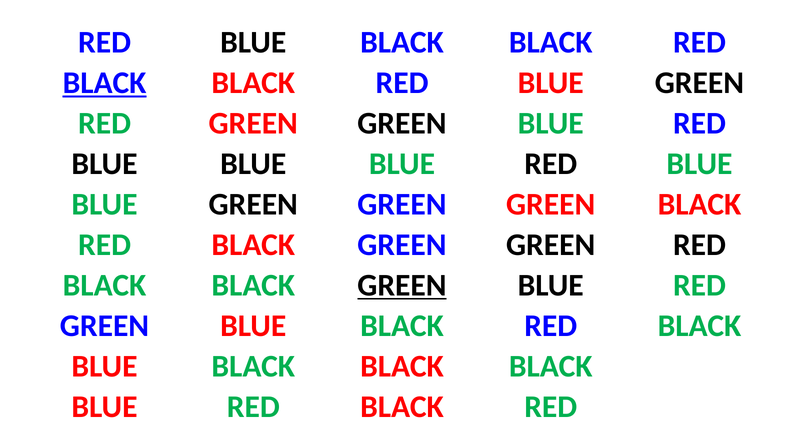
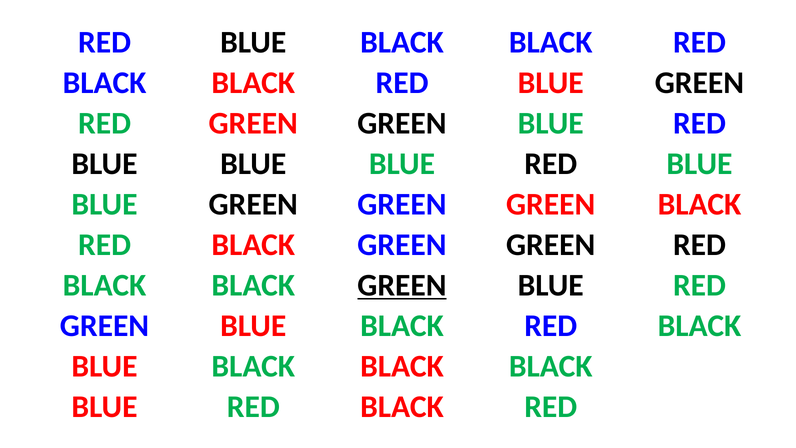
BLACK underline: present -> none (105, 83)
